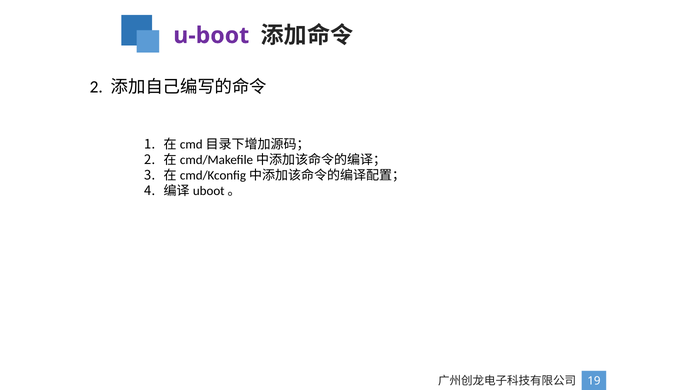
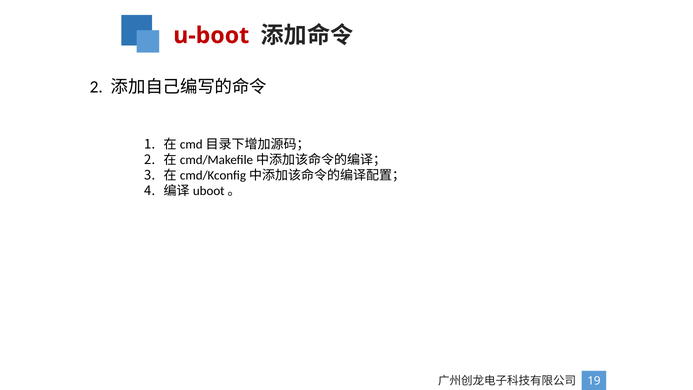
u-boot colour: purple -> red (211, 35)
